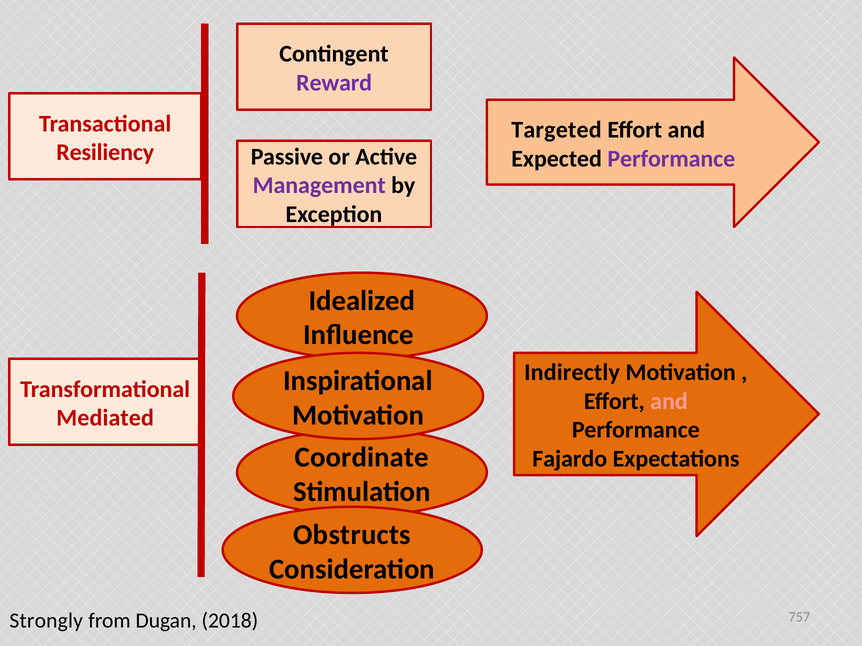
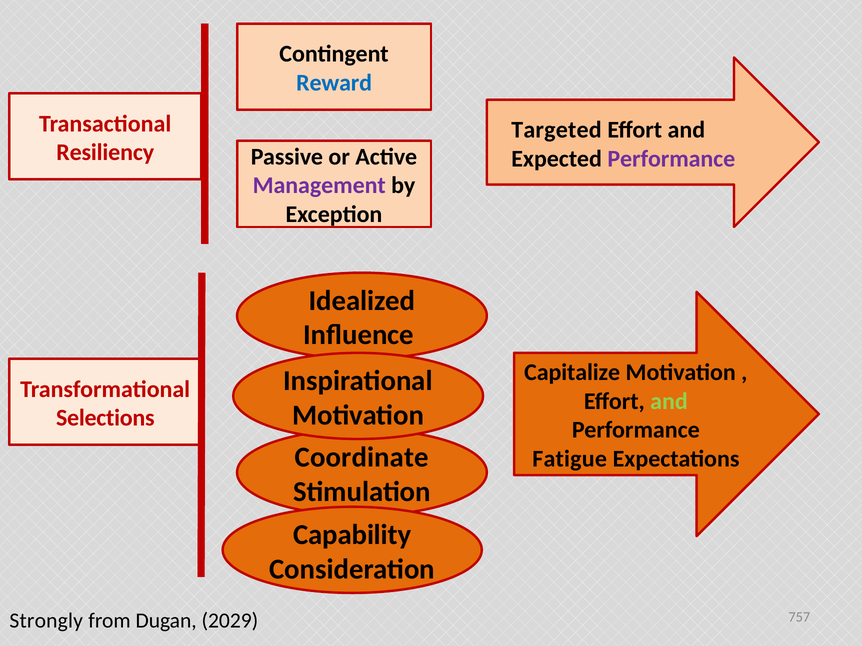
Reward colour: purple -> blue (334, 83)
Indirectly: Indirectly -> Capitalize (572, 373)
and colour: pink -> light green (669, 402)
Mediated: Mediated -> Selections (105, 418)
Fajardo: Fajardo -> Fatigue (570, 459)
Obstructs: Obstructs -> Capability (352, 535)
2018: 2018 -> 2029 (230, 621)
